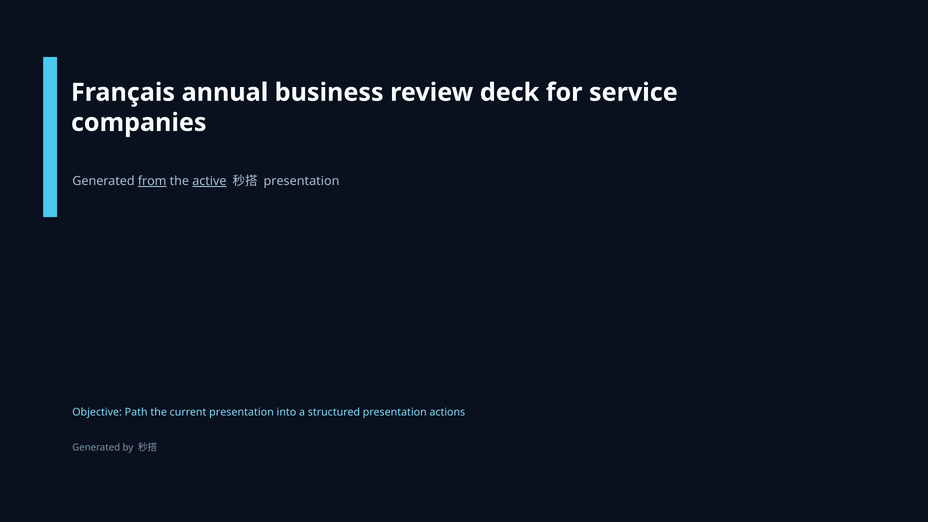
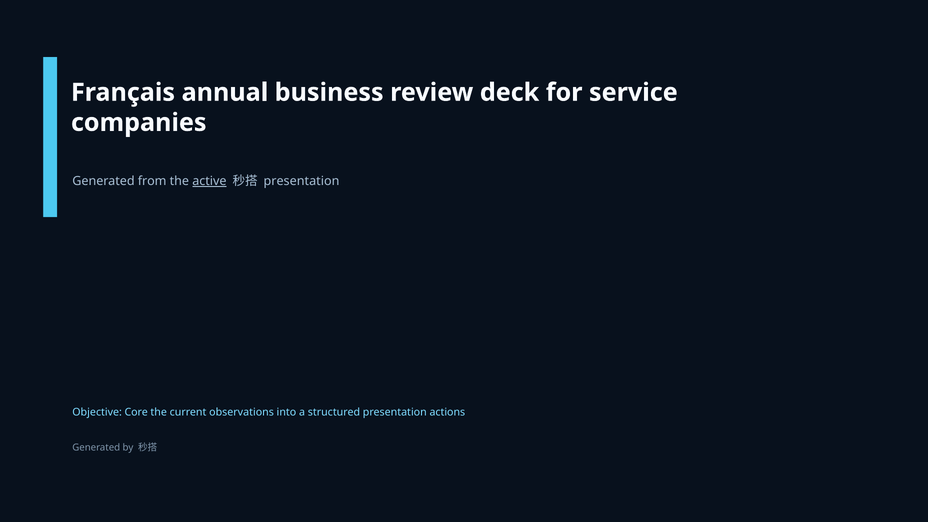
from underline: present -> none (152, 181)
Path: Path -> Core (136, 412)
current presentation: presentation -> observations (242, 412)
